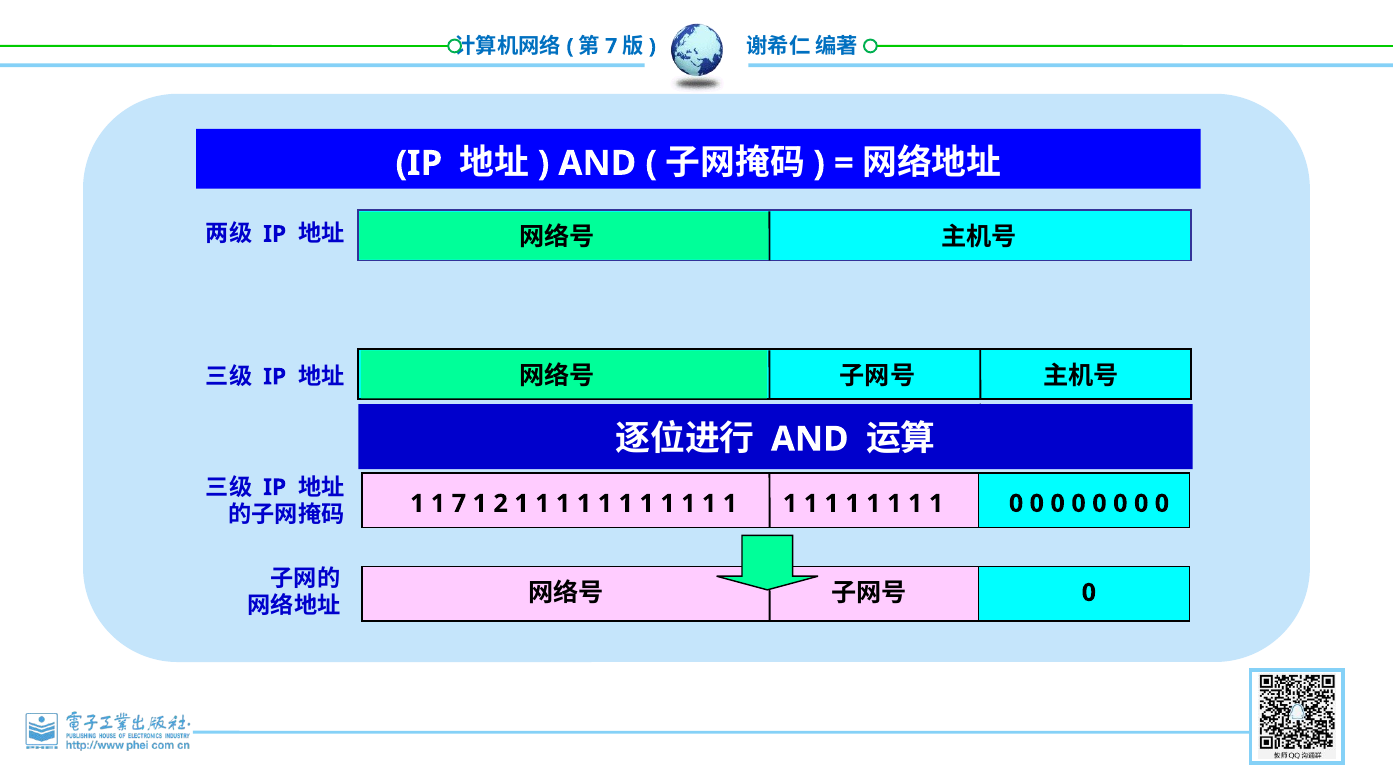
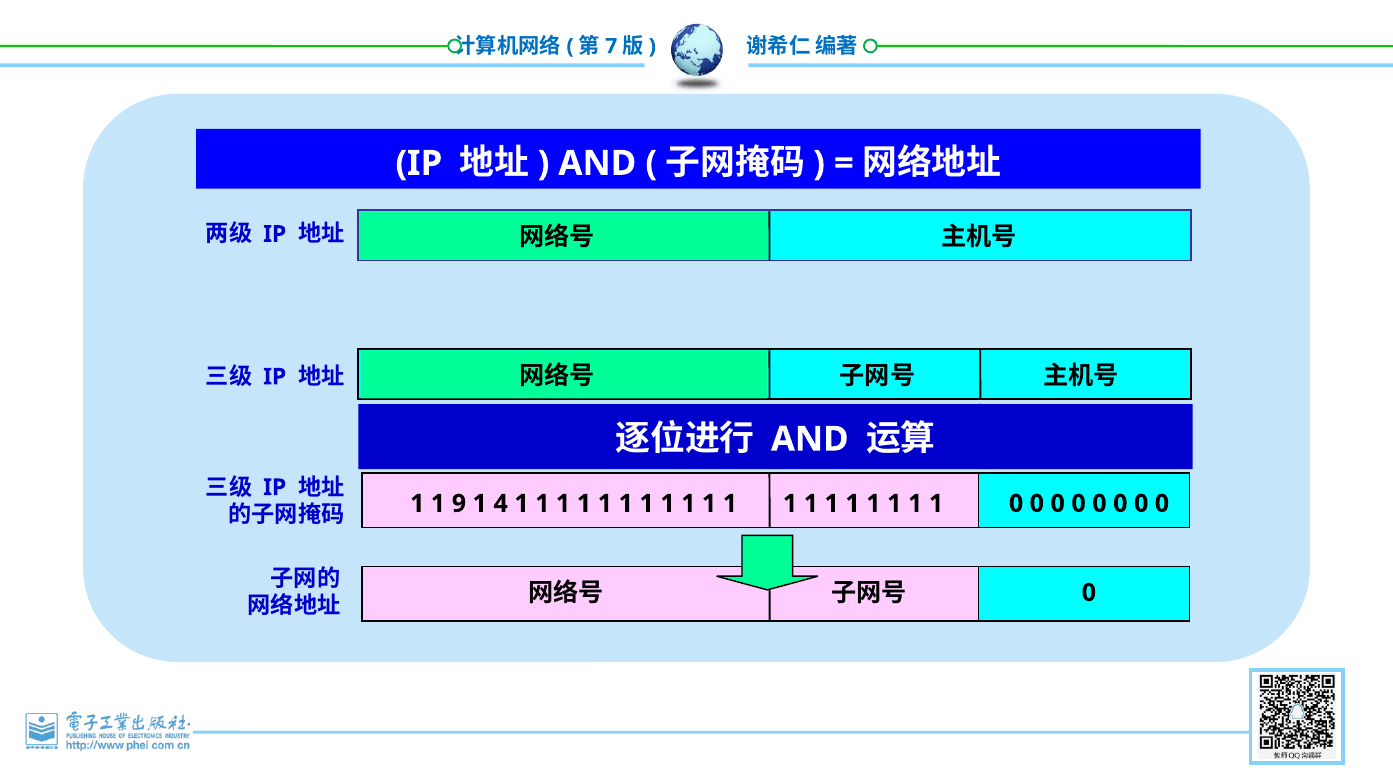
1 7: 7 -> 9 (459, 503)
2: 2 -> 4 (501, 503)
